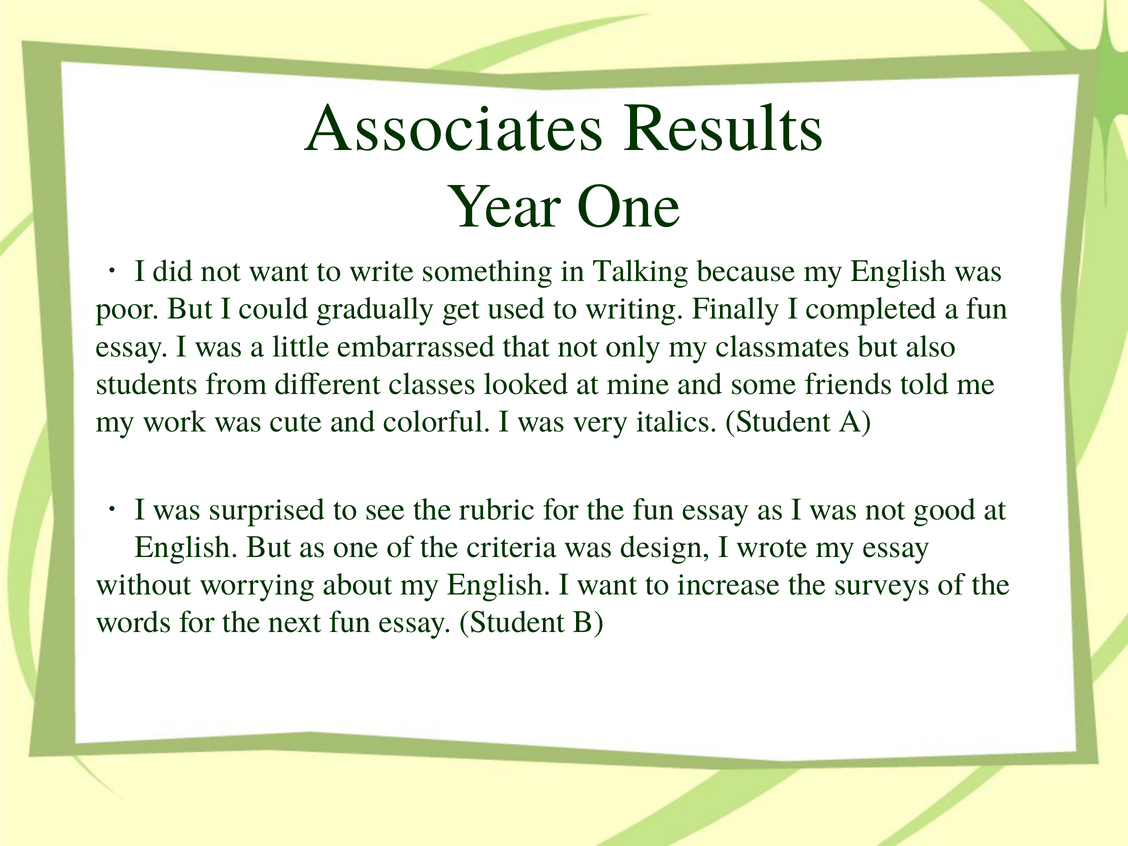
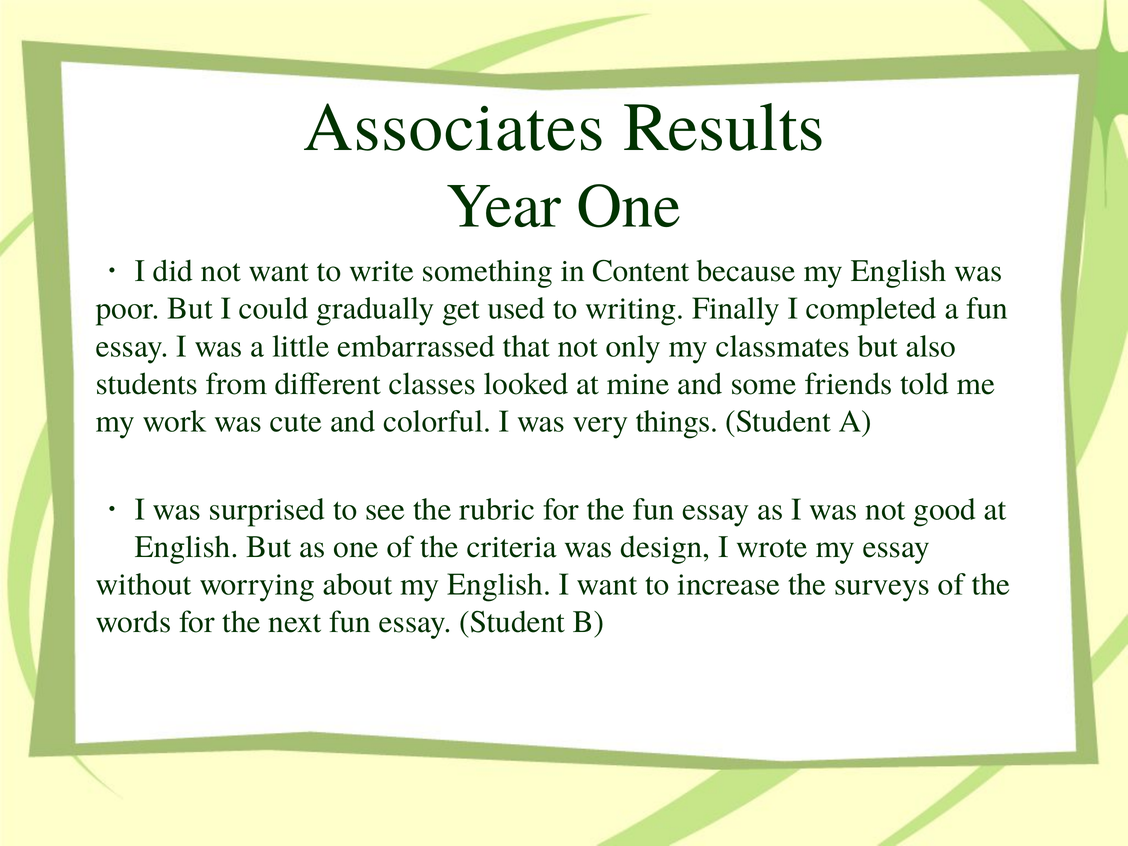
Talking: Talking -> Content (641, 271)
italics: italics -> things (677, 421)
